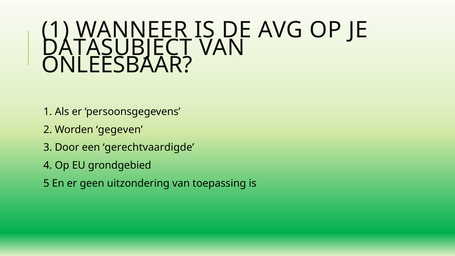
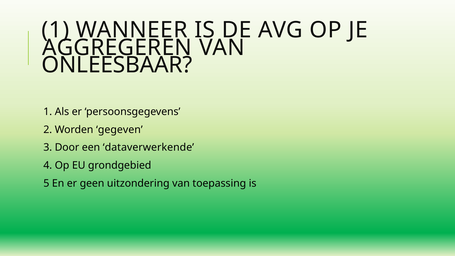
DATASUBJECT: DATASUBJECT -> AGGREGEREN (117, 48)
gerechtvaardigde: gerechtvaardigde -> dataverwerkende (148, 148)
